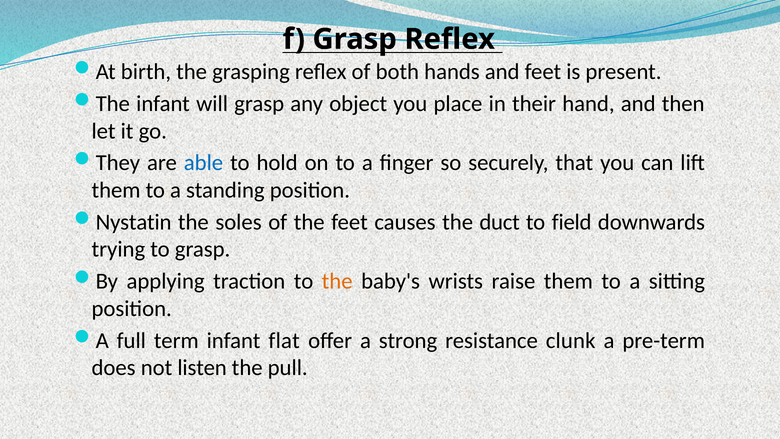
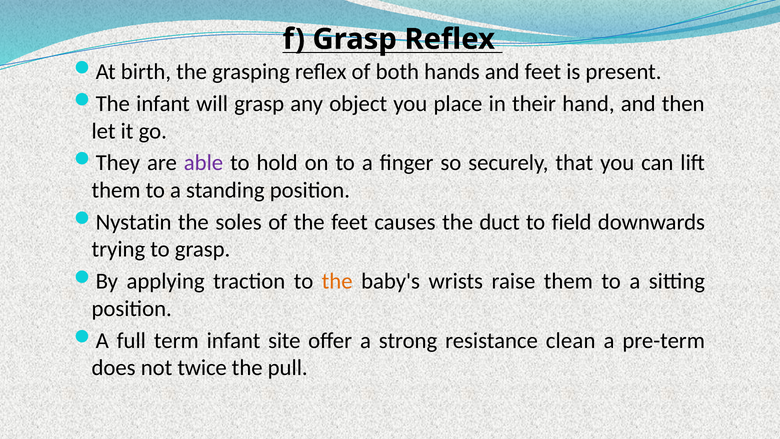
able colour: blue -> purple (203, 163)
flat: flat -> site (284, 340)
clunk: clunk -> clean (571, 340)
listen: listen -> twice (202, 368)
